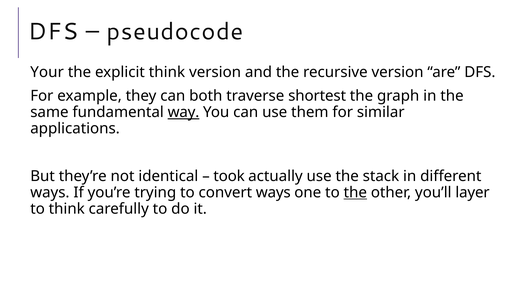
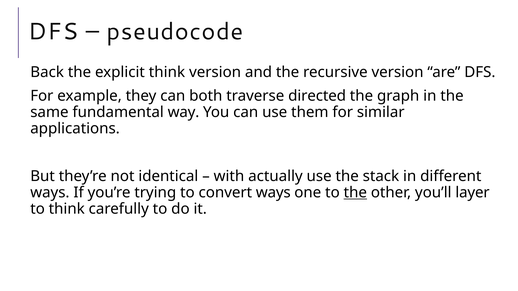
Your: Your -> Back (47, 72)
shortest: shortest -> directed (317, 96)
way underline: present -> none (184, 112)
took: took -> with (229, 176)
